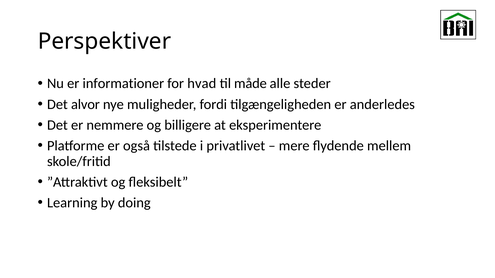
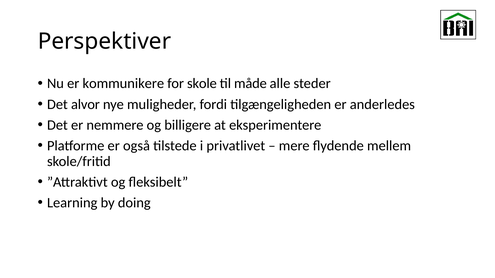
informationer: informationer -> kommunikere (123, 84)
hvad: hvad -> skole (202, 84)
